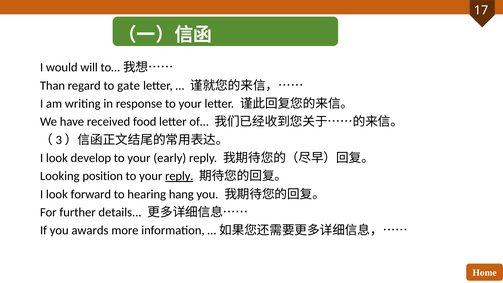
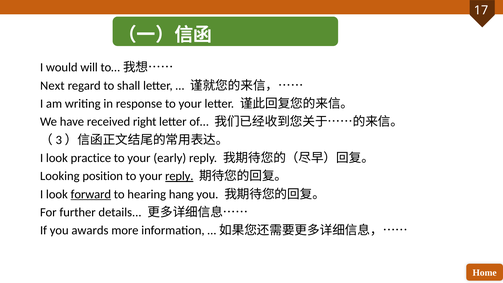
Than: Than -> Next (52, 86)
gate: gate -> shall (129, 86)
food: food -> right (145, 122)
develop: develop -> practice (91, 158)
forward underline: none -> present (91, 194)
